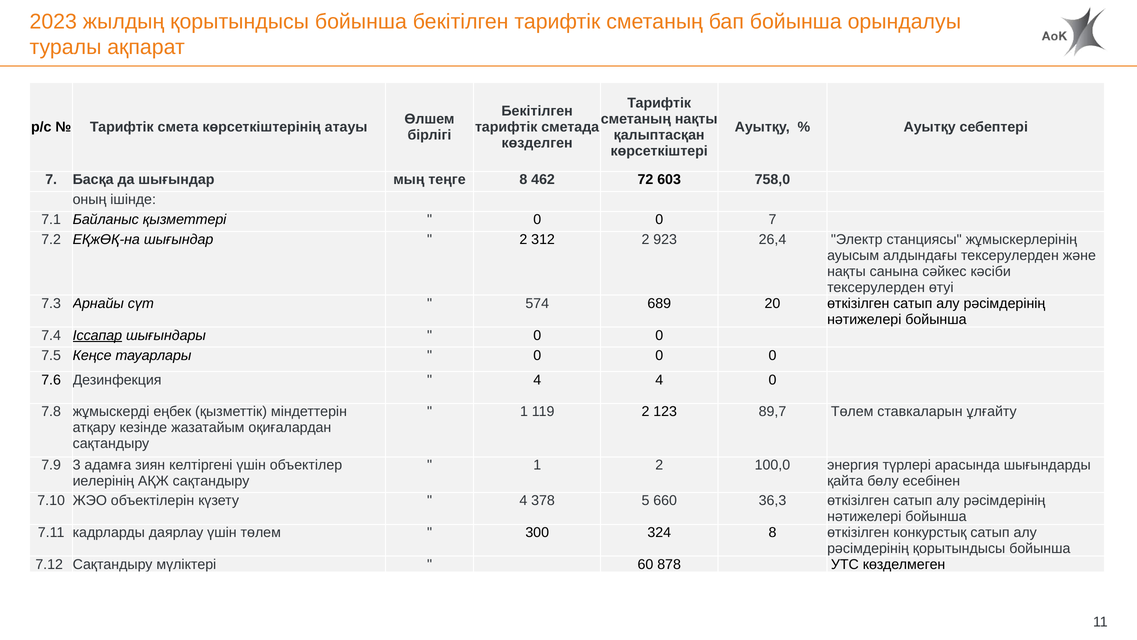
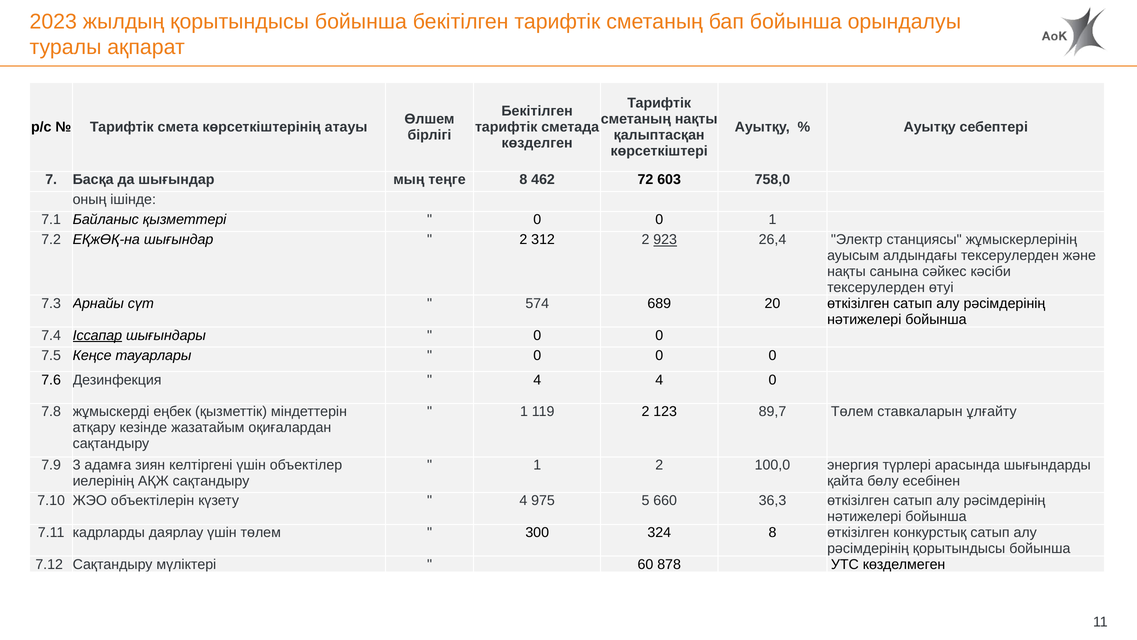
0 7: 7 -> 1 (773, 220)
923 underline: none -> present (665, 240)
378: 378 -> 975 (543, 500)
